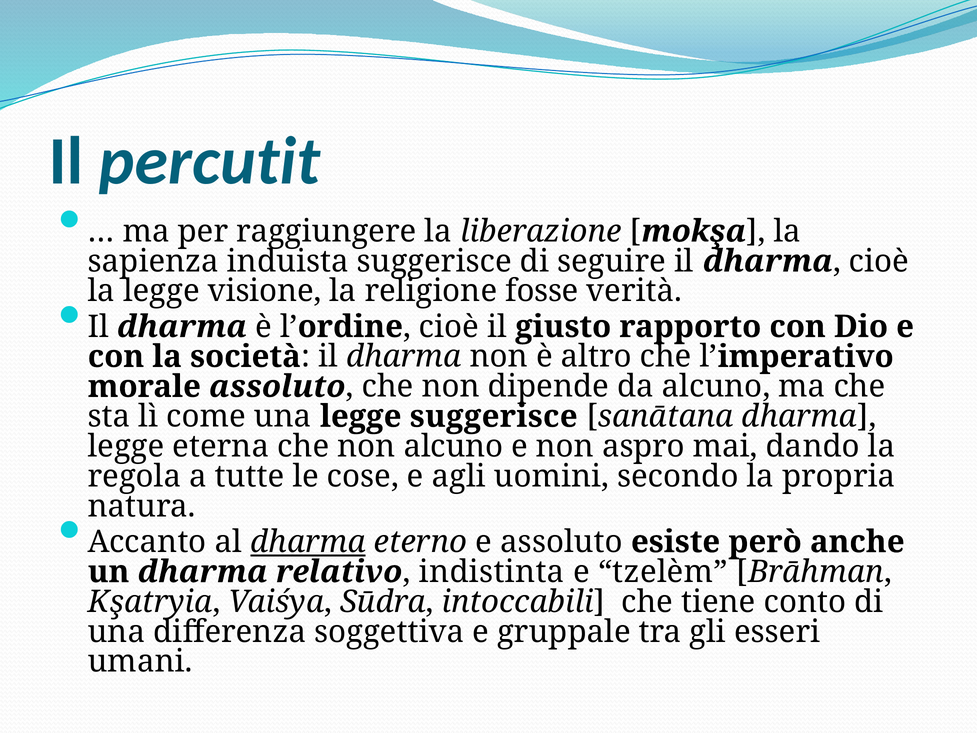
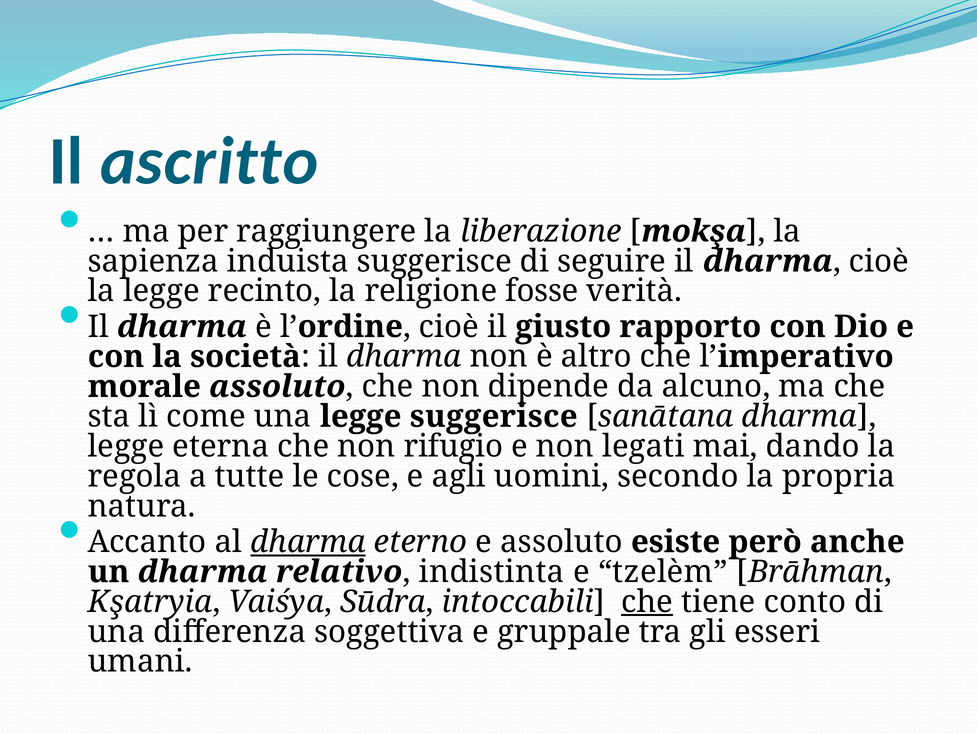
percutit: percutit -> ascritto (209, 161)
visione: visione -> recinto (265, 291)
non alcuno: alcuno -> rifugio (453, 446)
aspro: aspro -> legati (643, 446)
che underline: none -> present (647, 602)
